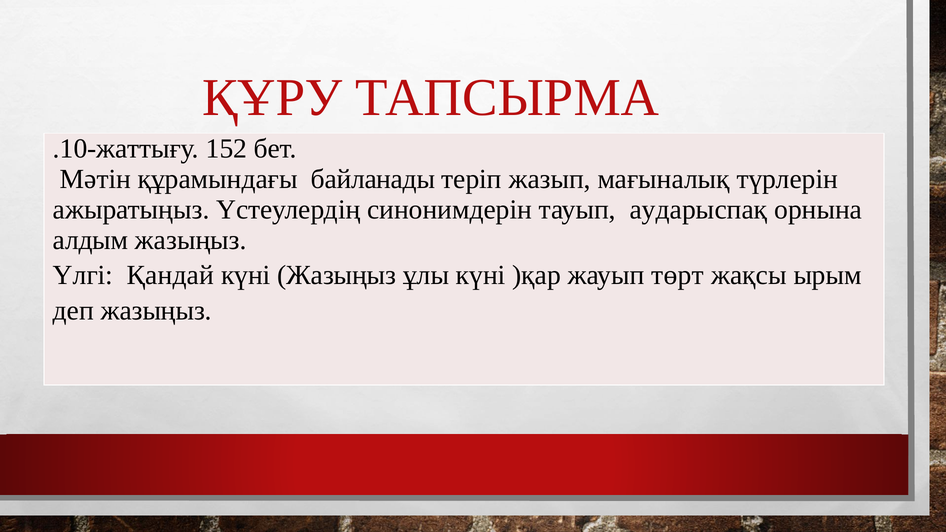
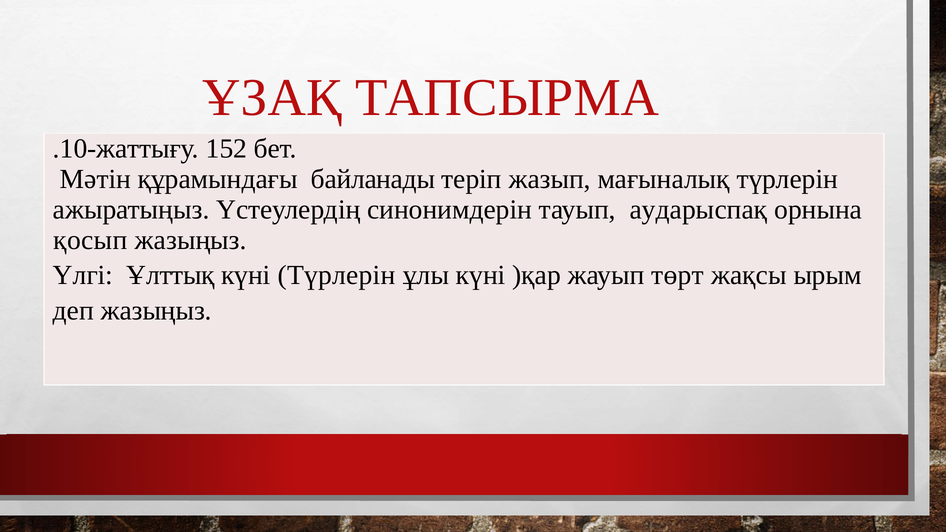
ҚҰРУ: ҚҰРУ -> ҰЗАҚ (272, 98)
алдым: алдым -> қосып (90, 240)
Қандай: Қандай -> Ұлттық (171, 275)
күні Жазыңыз: Жазыңыз -> Түрлерін (337, 275)
